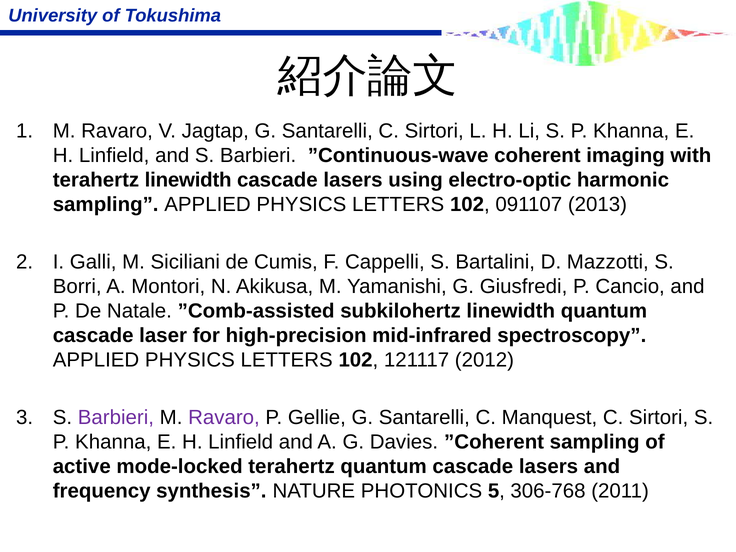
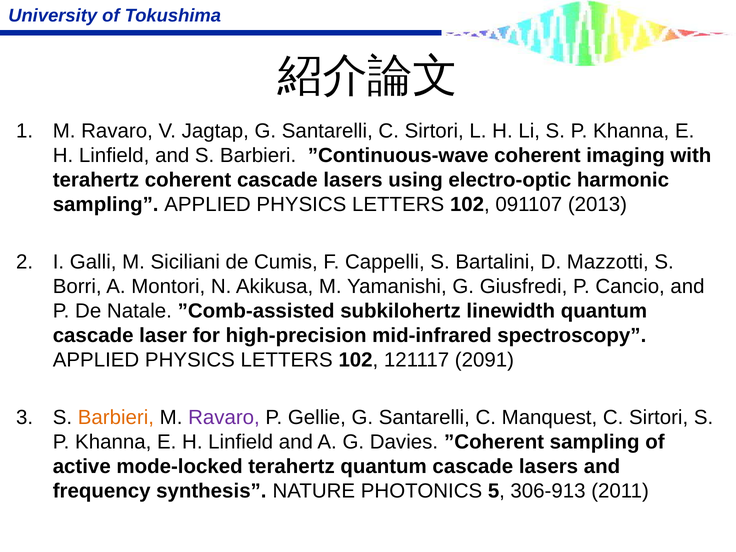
terahertz linewidth: linewidth -> coherent (188, 180)
2012: 2012 -> 2091 (484, 360)
Barbieri colour: purple -> orange (116, 417)
306-768: 306-768 -> 306-913 (548, 491)
